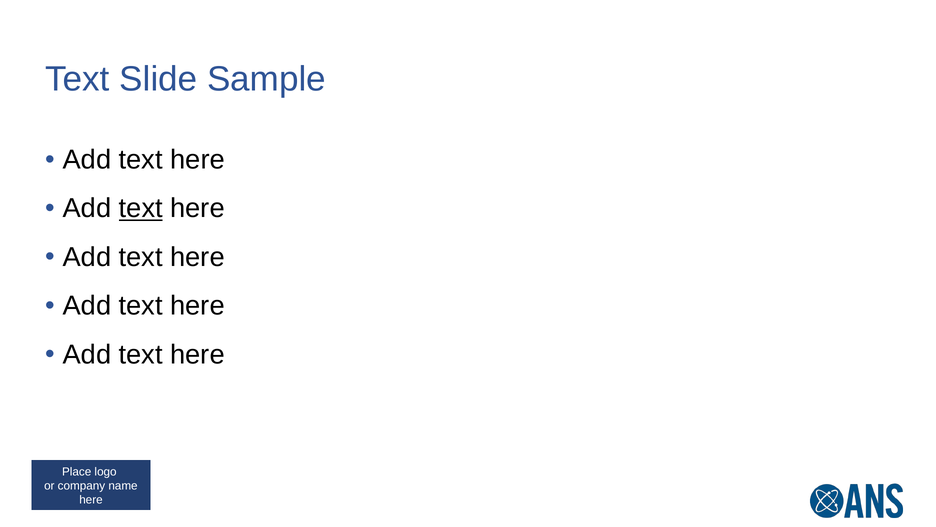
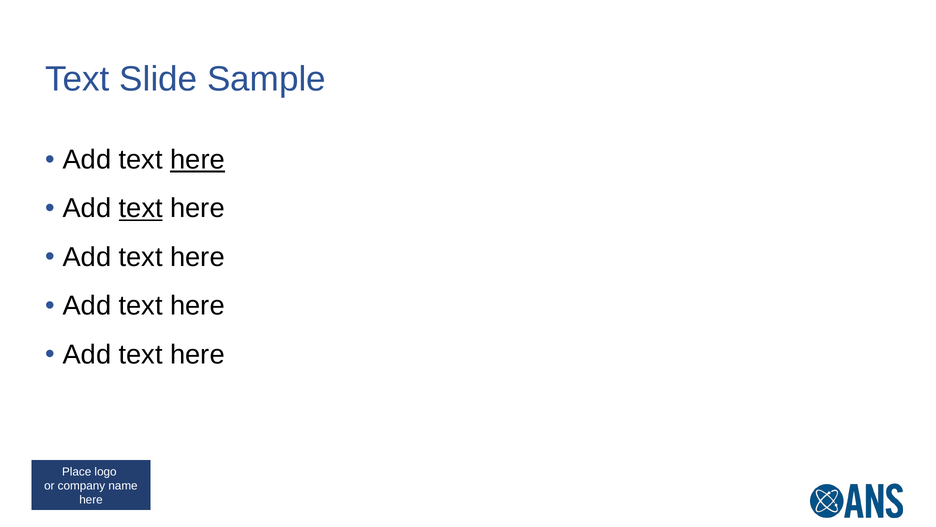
here underline: none -> present (197, 160)
